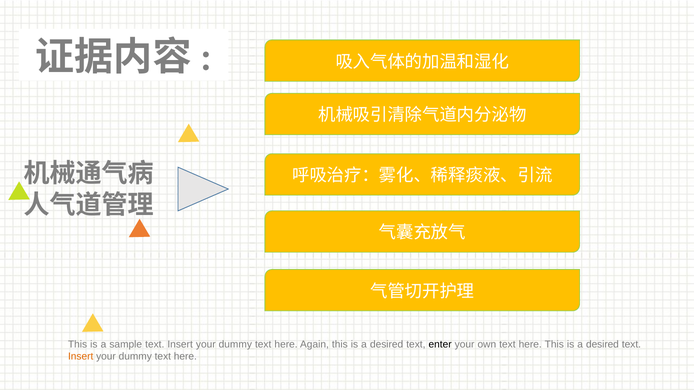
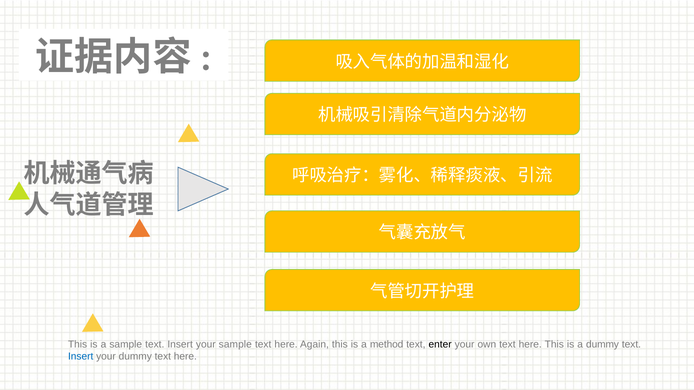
dummy: dummy -> sample (235, 345)
desired: desired -> method (387, 345)
desired: desired -> dummy (603, 345)
Insert colour: orange -> blue (81, 357)
